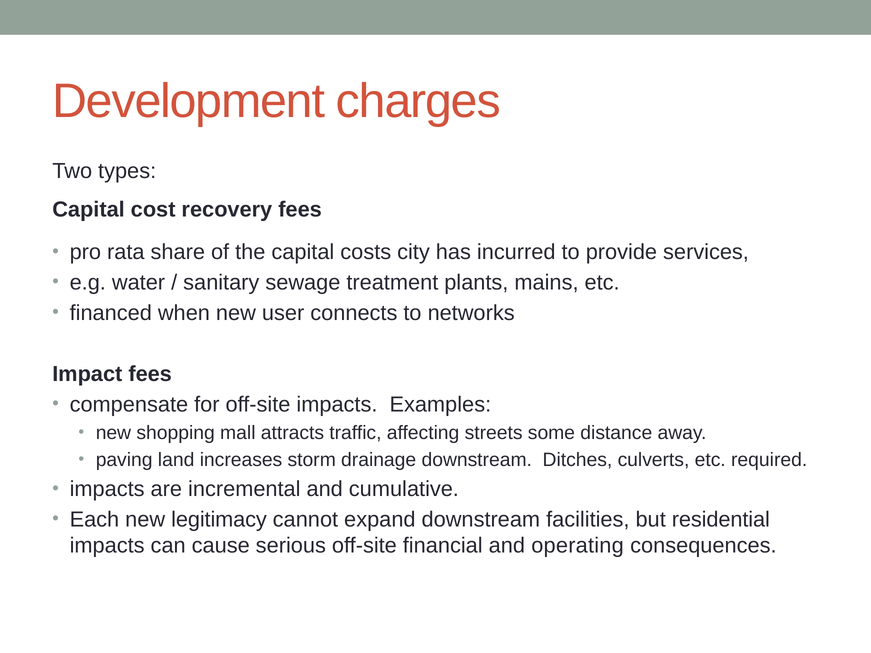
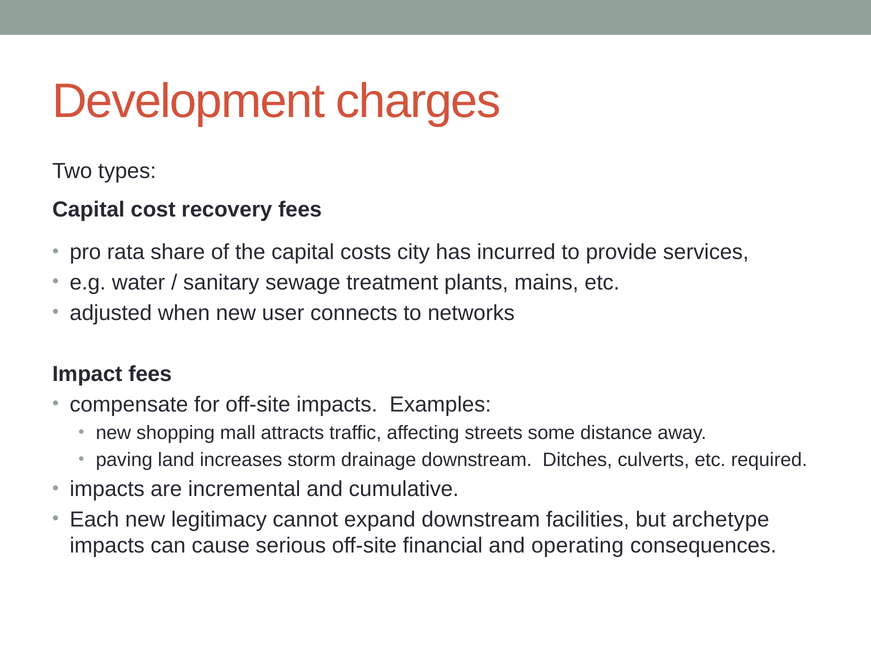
financed: financed -> adjusted (111, 313)
residential: residential -> archetype (721, 520)
